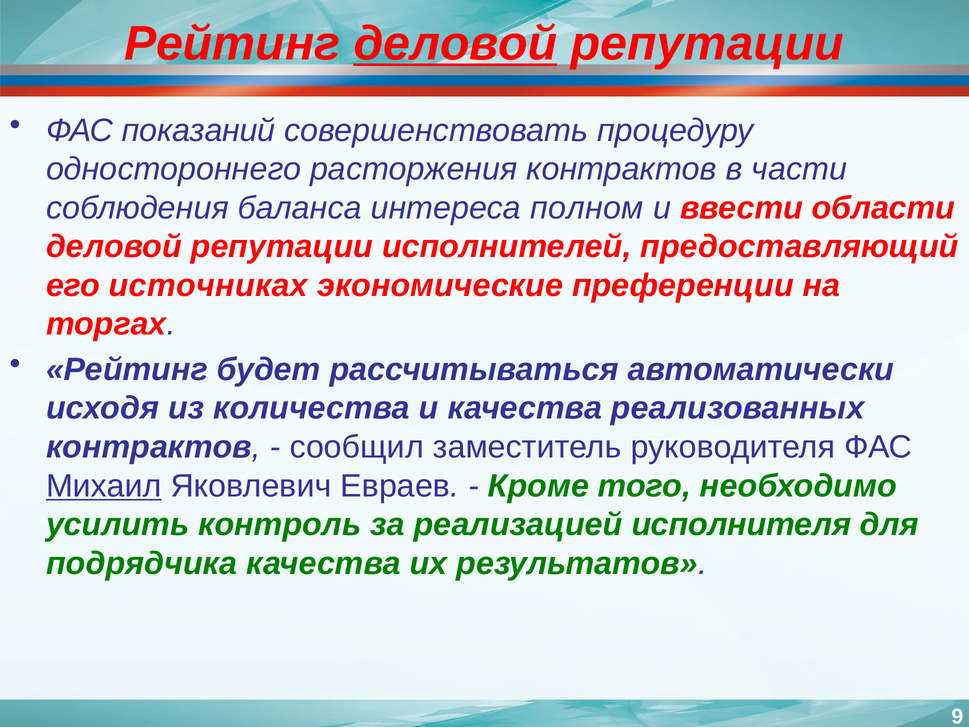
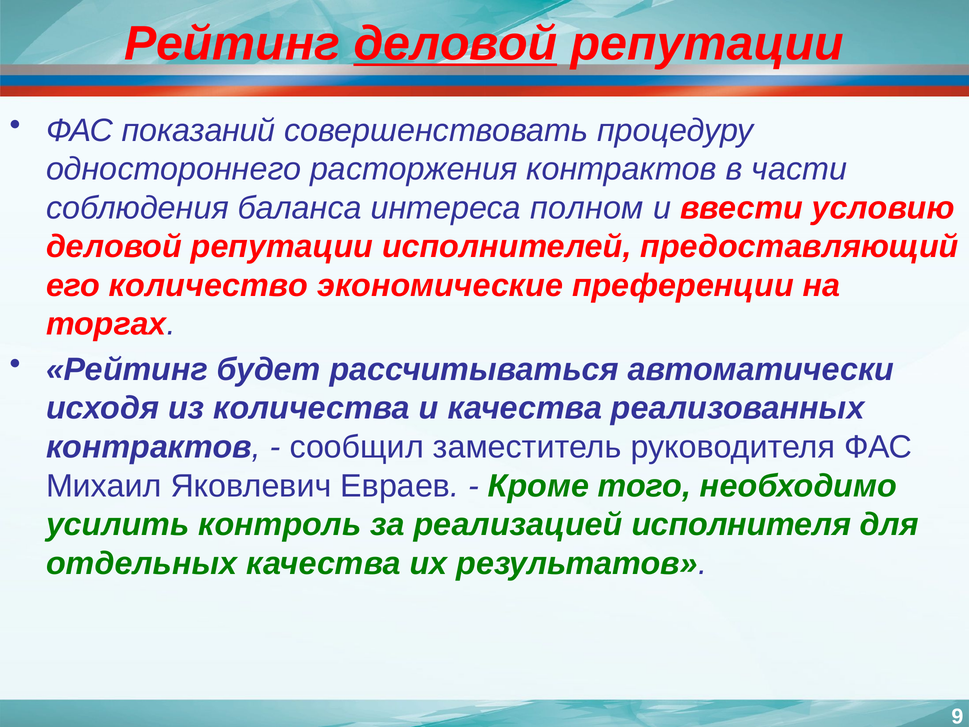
области: области -> условию (883, 208)
источниках: источниках -> количество (209, 285)
Михаил underline: present -> none (104, 486)
подрядчика: подрядчика -> отдельных (142, 563)
